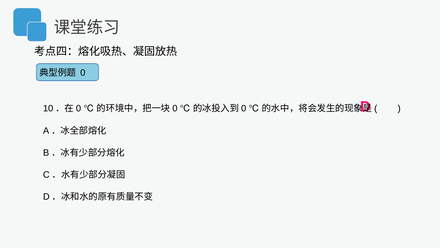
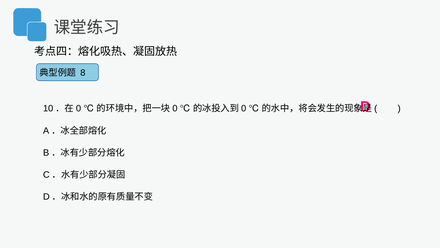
0: 0 -> 8 (83, 73)
